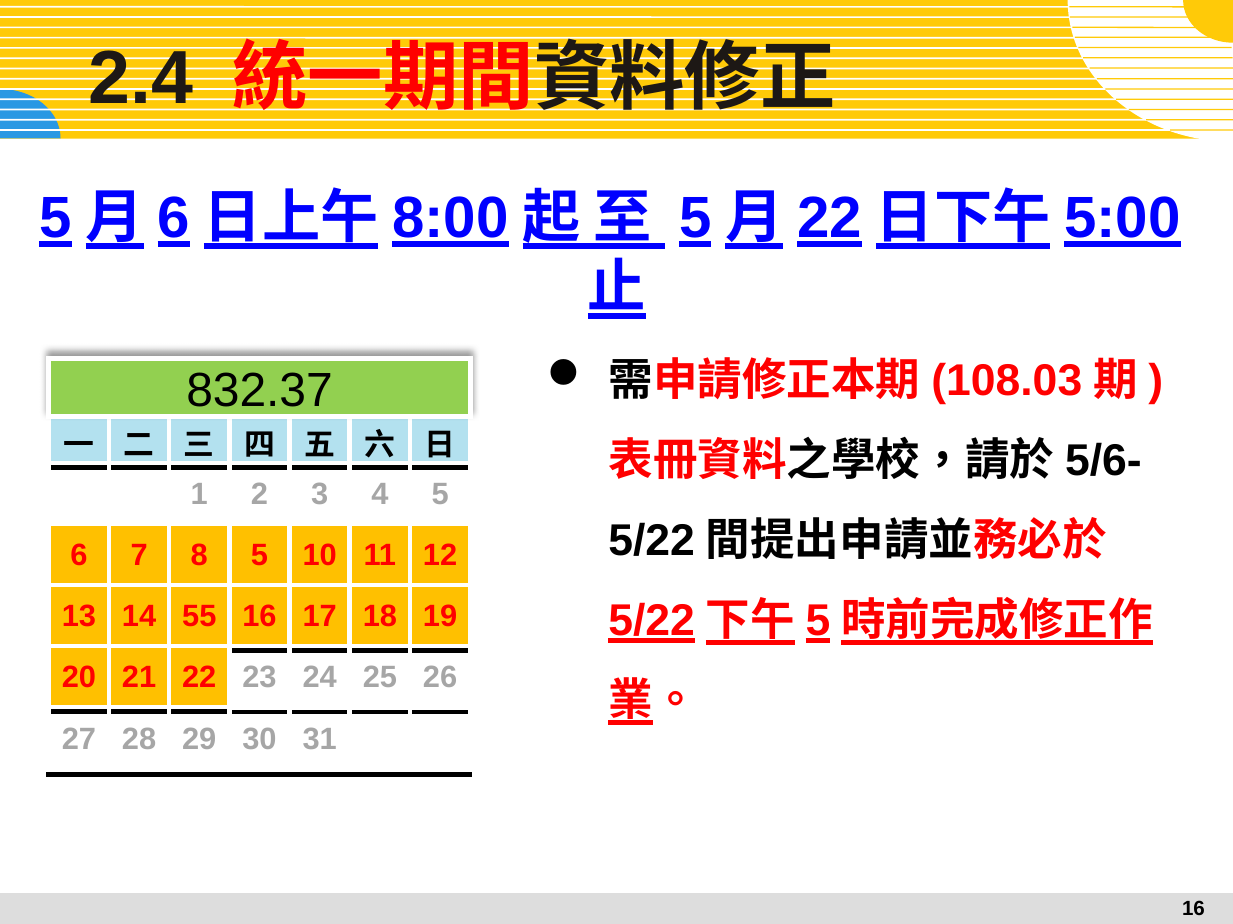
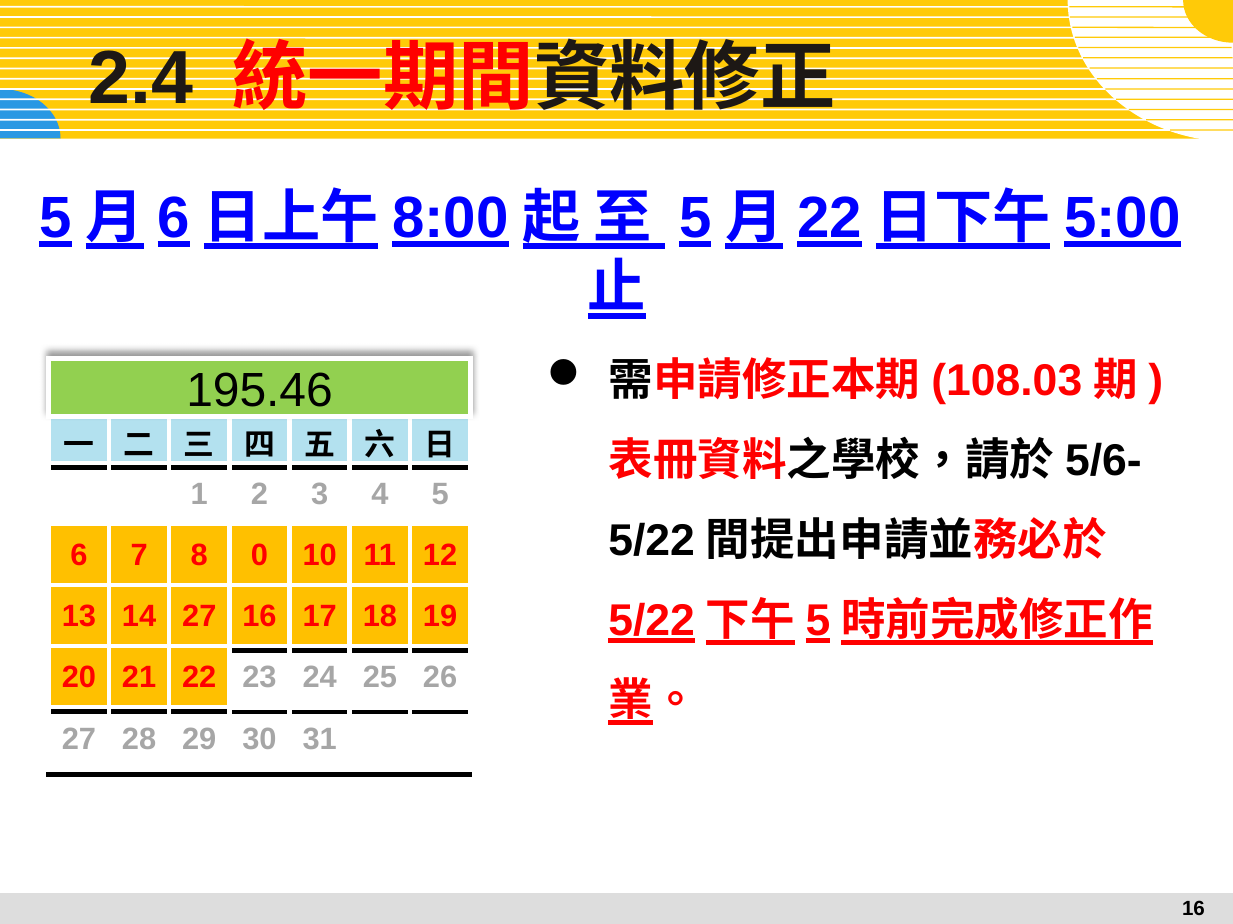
832.37: 832.37 -> 195.46 (260, 391)
8 5: 5 -> 0 (259, 556)
14 55: 55 -> 27 (199, 617)
